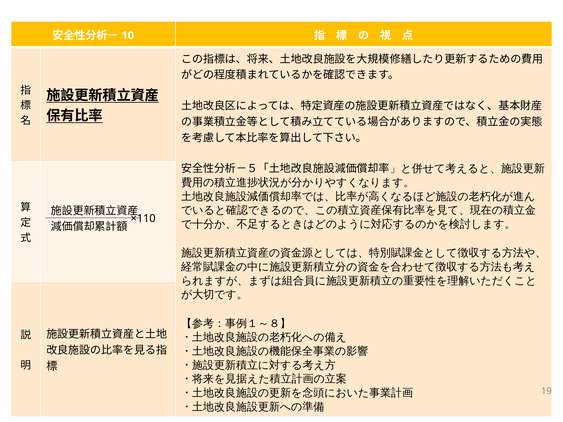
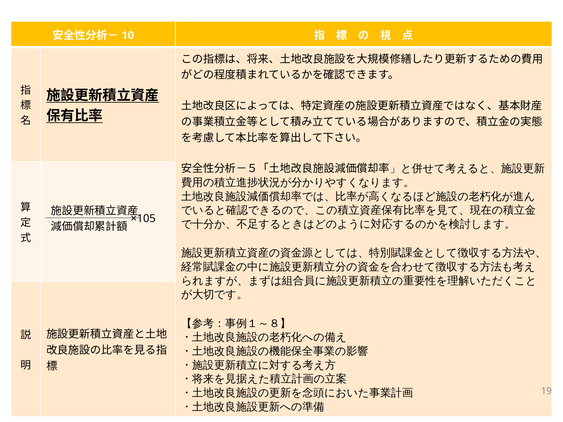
×110: ×110 -> ×105 (143, 219)
